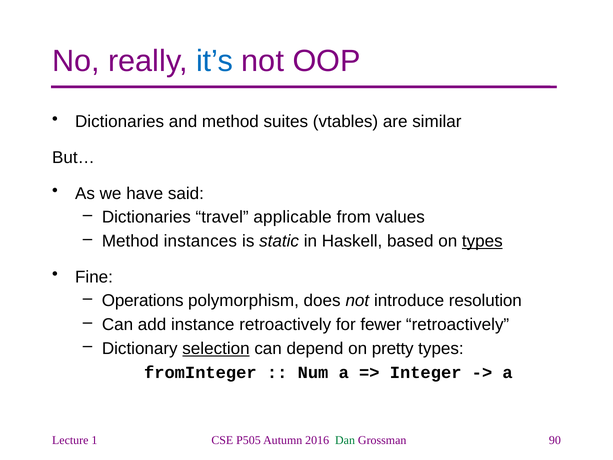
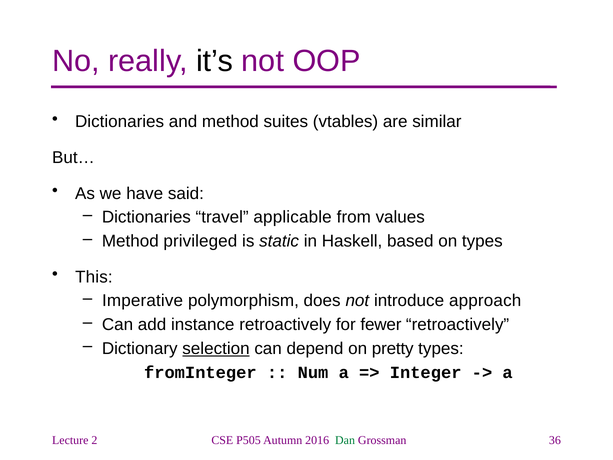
it’s colour: blue -> black (215, 61)
instances: instances -> privileged (200, 241)
types underline: present -> none (482, 241)
Fine: Fine -> This (94, 277)
Operations: Operations -> Imperative (143, 301)
resolution: resolution -> approach (485, 301)
1: 1 -> 2 (94, 440)
90: 90 -> 36 (555, 440)
